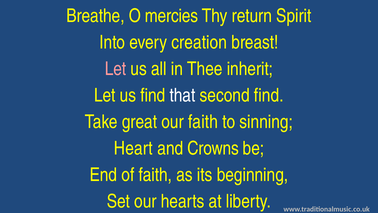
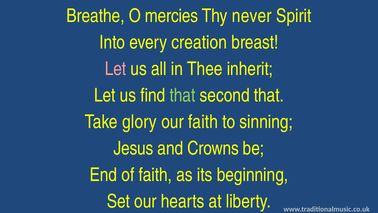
return: return -> never (252, 16)
that colour: white -> light green (182, 95)
second find: find -> that (269, 95)
great: great -> glory (139, 122)
Heart: Heart -> Jesus (134, 148)
